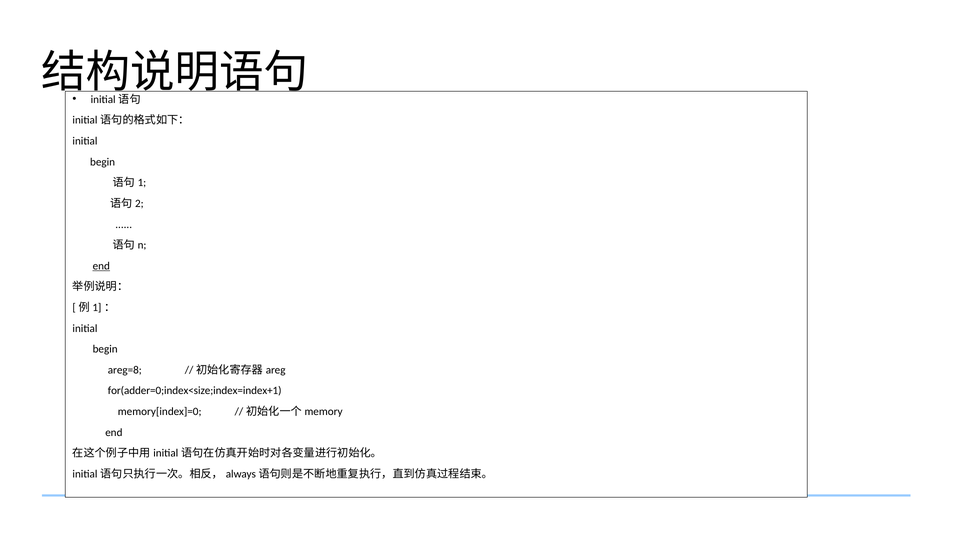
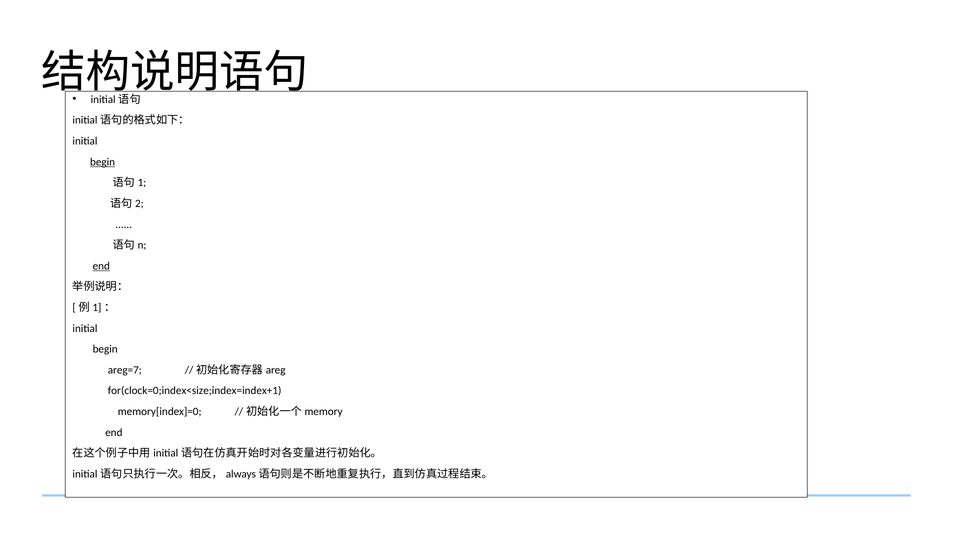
begin underline: none -> present (103, 162)
areg=8: areg=8 -> areg=7 (125, 370)
for(adder=0;index<size;index=index+1: for(adder=0;index<size;index=index+1 -> for(clock=0;index<size;index=index+1 (195, 391)
